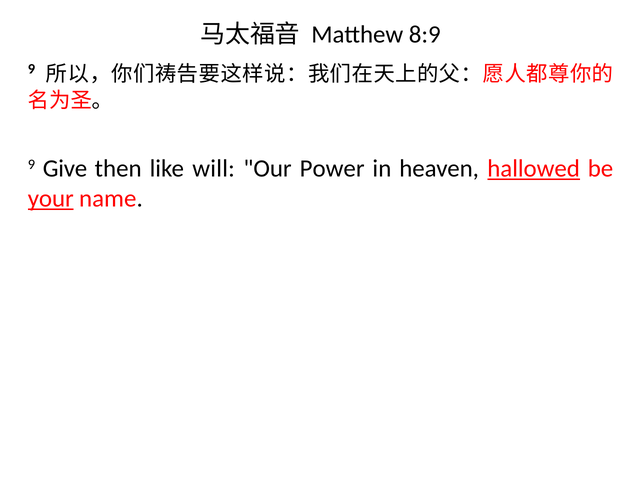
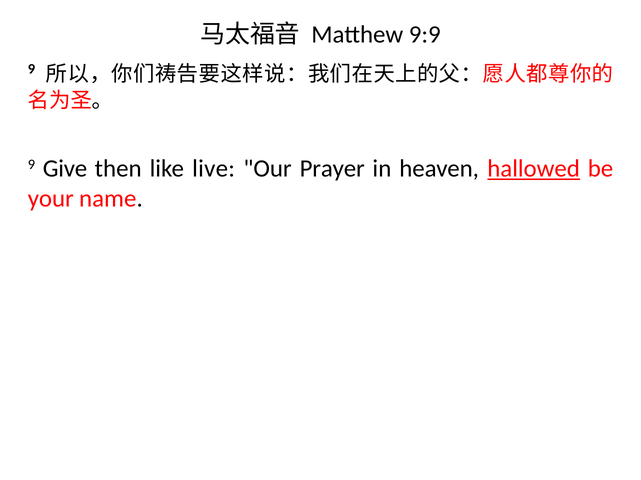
8:9: 8:9 -> 9:9 (425, 35)
will: will -> live (214, 169)
Power: Power -> Prayer (332, 169)
your underline: present -> none (51, 199)
